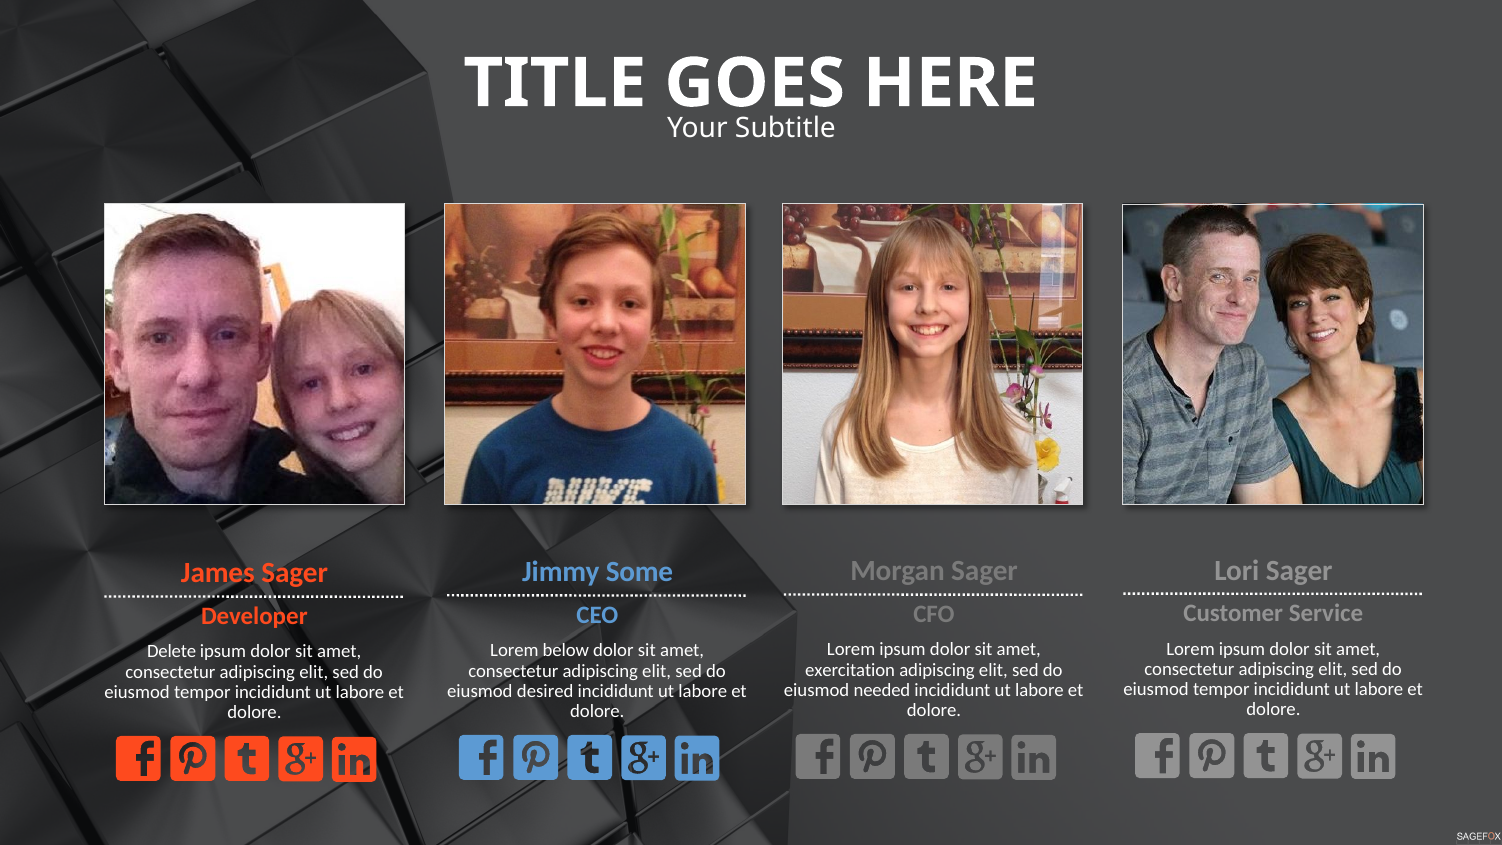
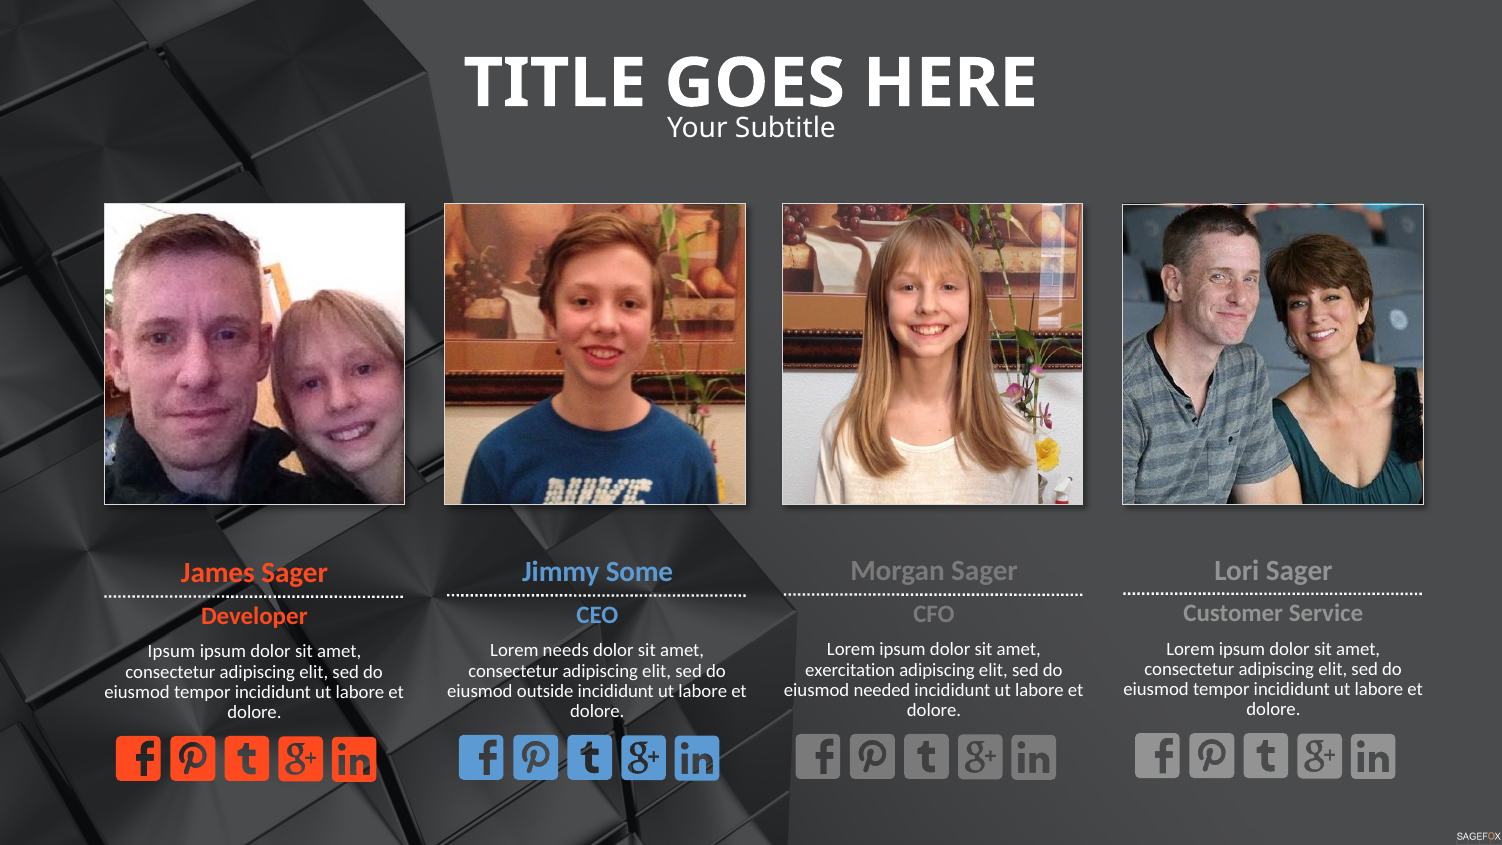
below: below -> needs (566, 650)
Delete: Delete -> Ipsum (171, 652)
desired: desired -> outside (545, 691)
